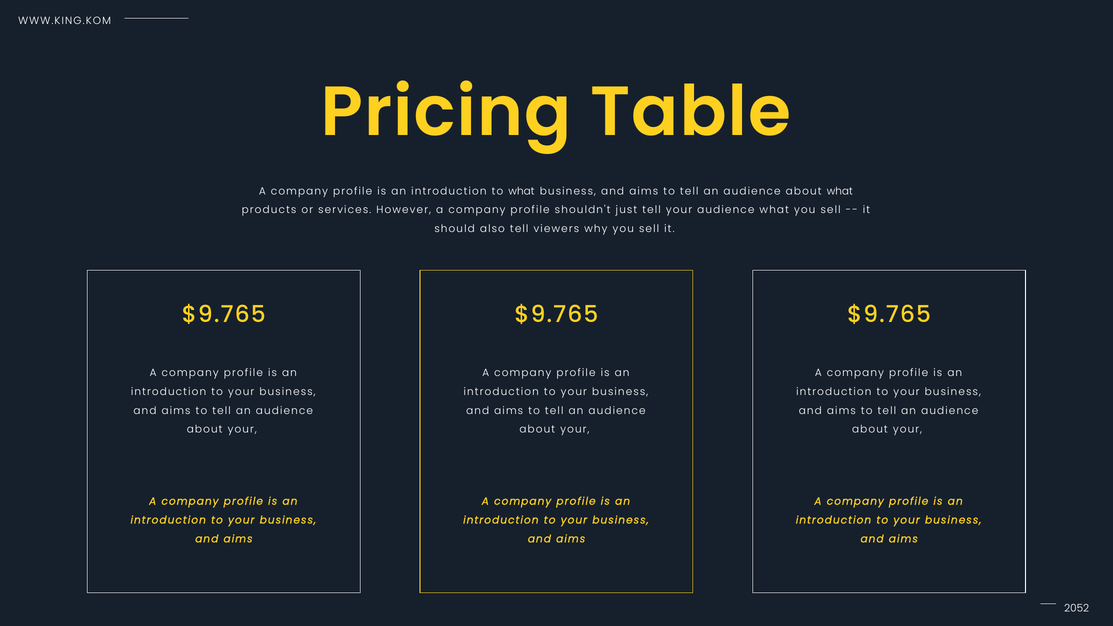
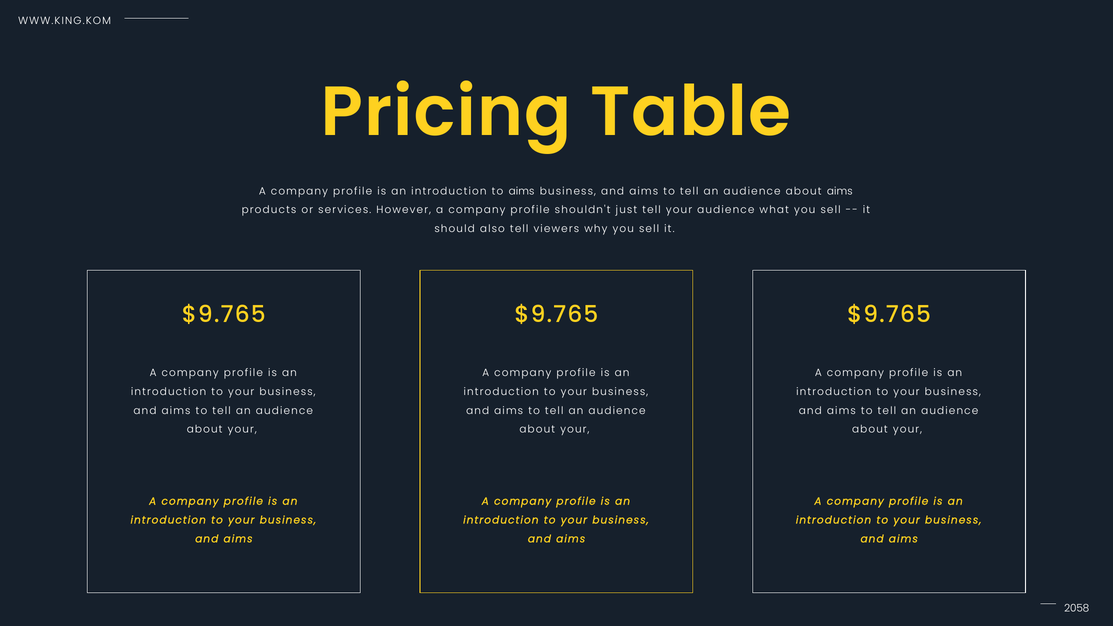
to what: what -> aims (522, 191)
about what: what -> aims (840, 191)
2052: 2052 -> 2058 (1077, 608)
